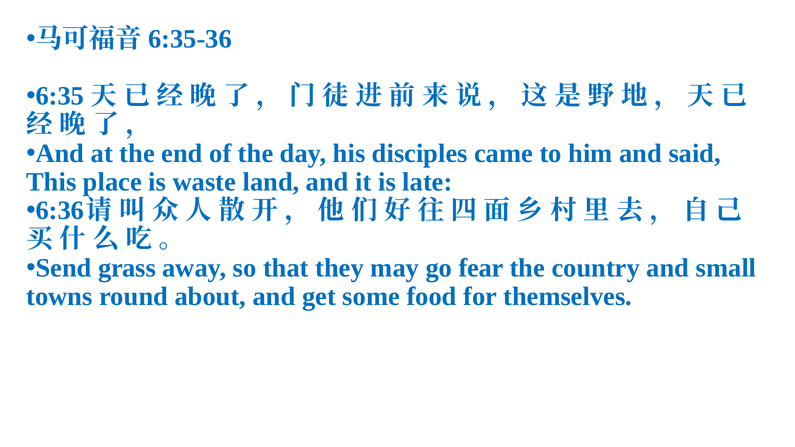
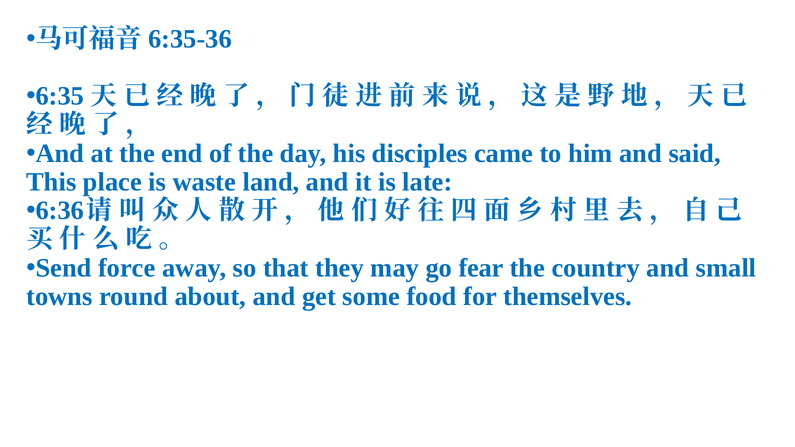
grass: grass -> force (127, 268)
